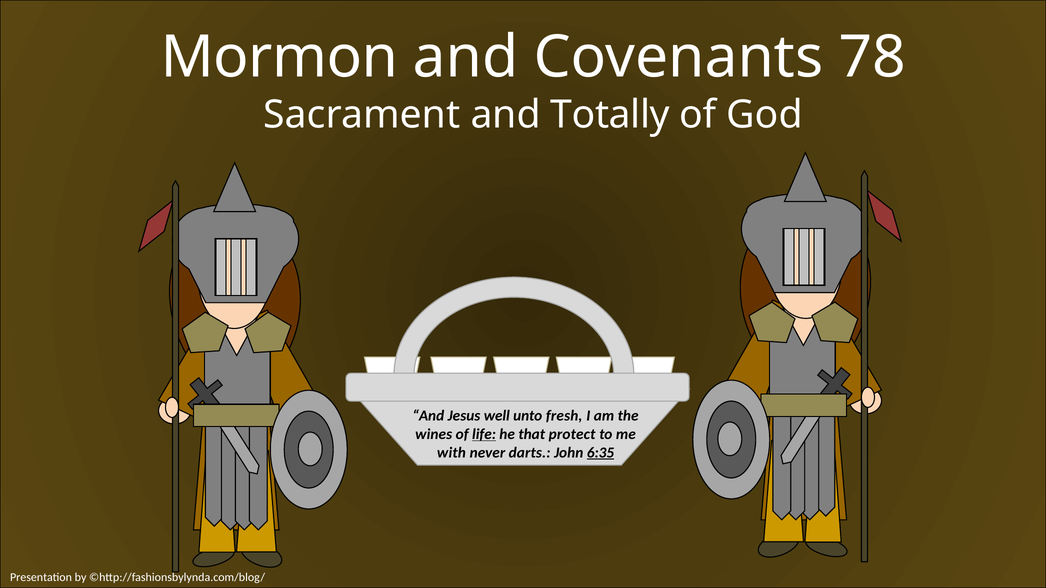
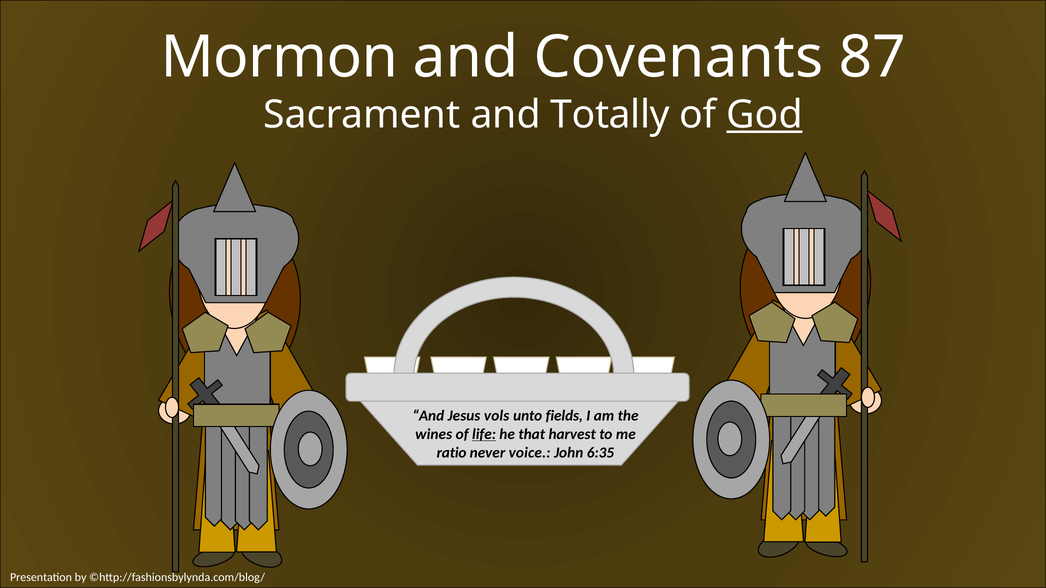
78: 78 -> 87 (872, 57)
God underline: none -> present (765, 115)
well: well -> vols (497, 416)
fresh: fresh -> fields (564, 416)
protect: protect -> harvest (572, 434)
with: with -> ratio (452, 453)
darts: darts -> voice (530, 453)
6:35 underline: present -> none (600, 453)
